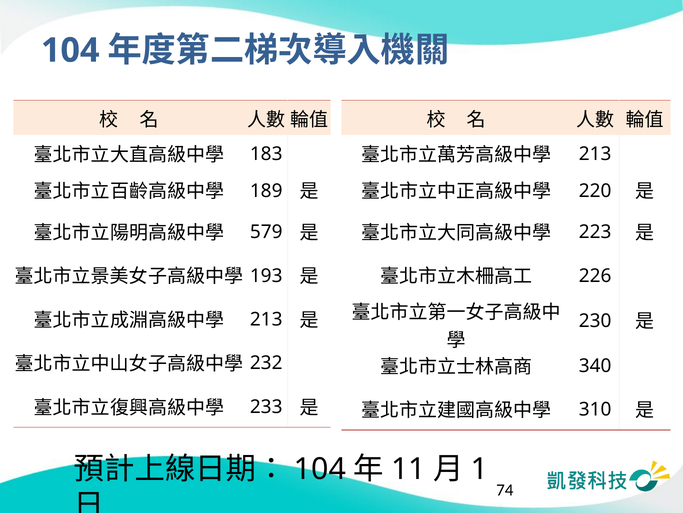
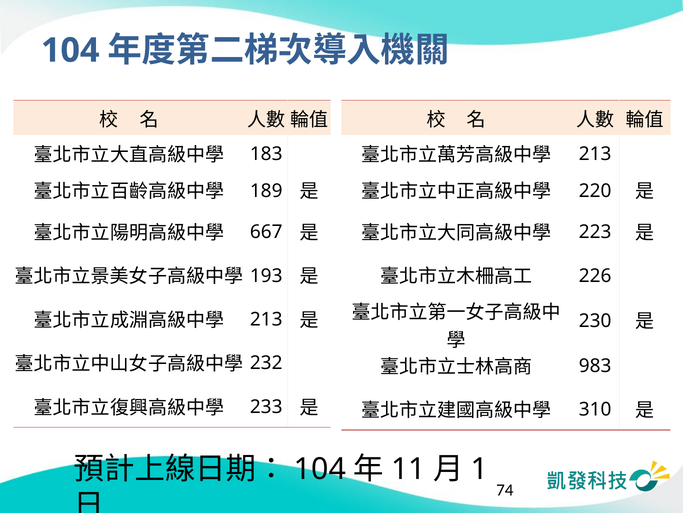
579: 579 -> 667 (266, 232)
340: 340 -> 983 (595, 365)
